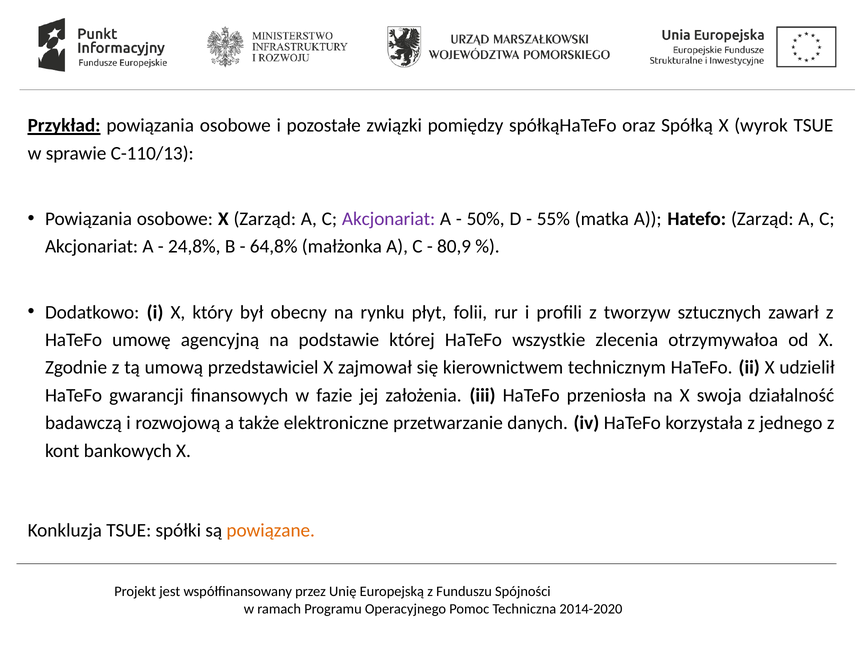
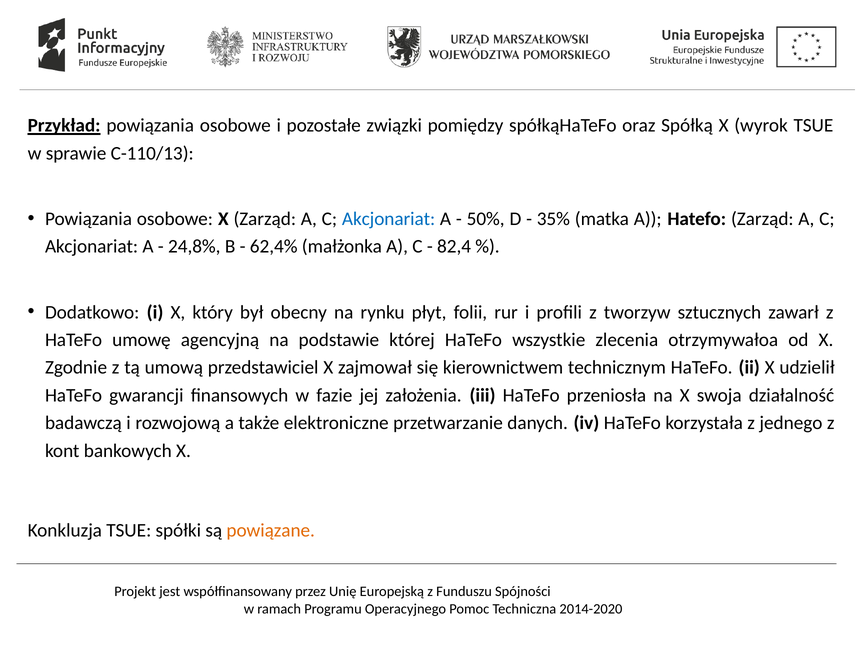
Akcjonariat colour: purple -> blue (389, 219)
55%: 55% -> 35% (553, 219)
64,8%: 64,8% -> 62,4% (274, 247)
80,9: 80,9 -> 82,4 (454, 247)
